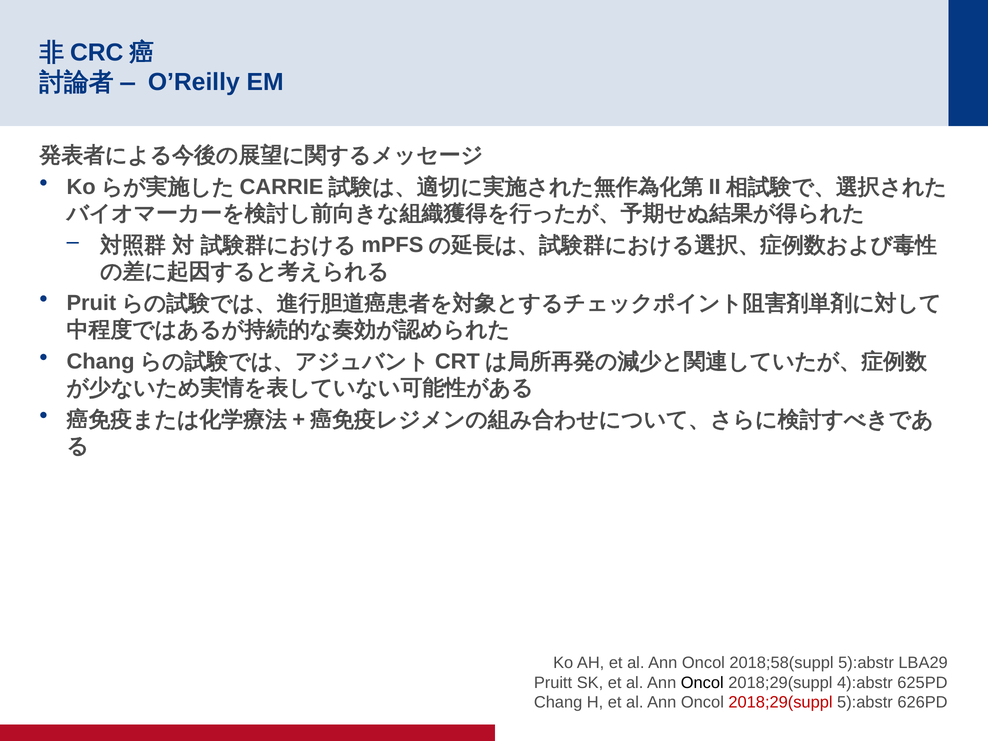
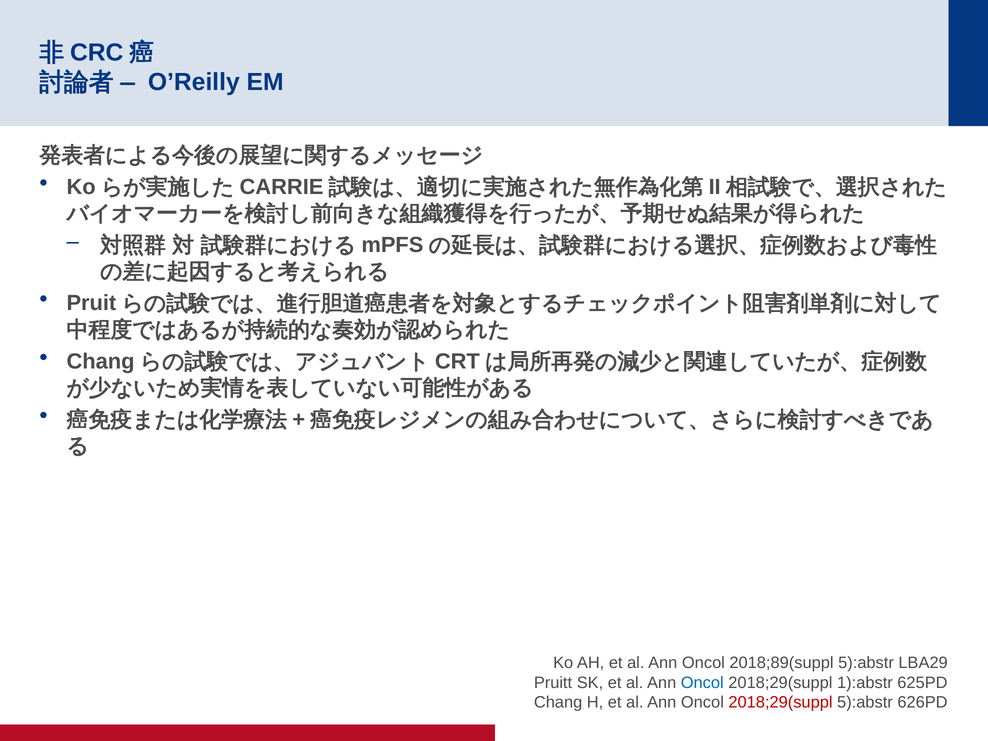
2018;58(suppl: 2018;58(suppl -> 2018;89(suppl (781, 663)
Oncol colour: black -> blue (702, 683)
4):abstr: 4):abstr -> 1):abstr (865, 683)
